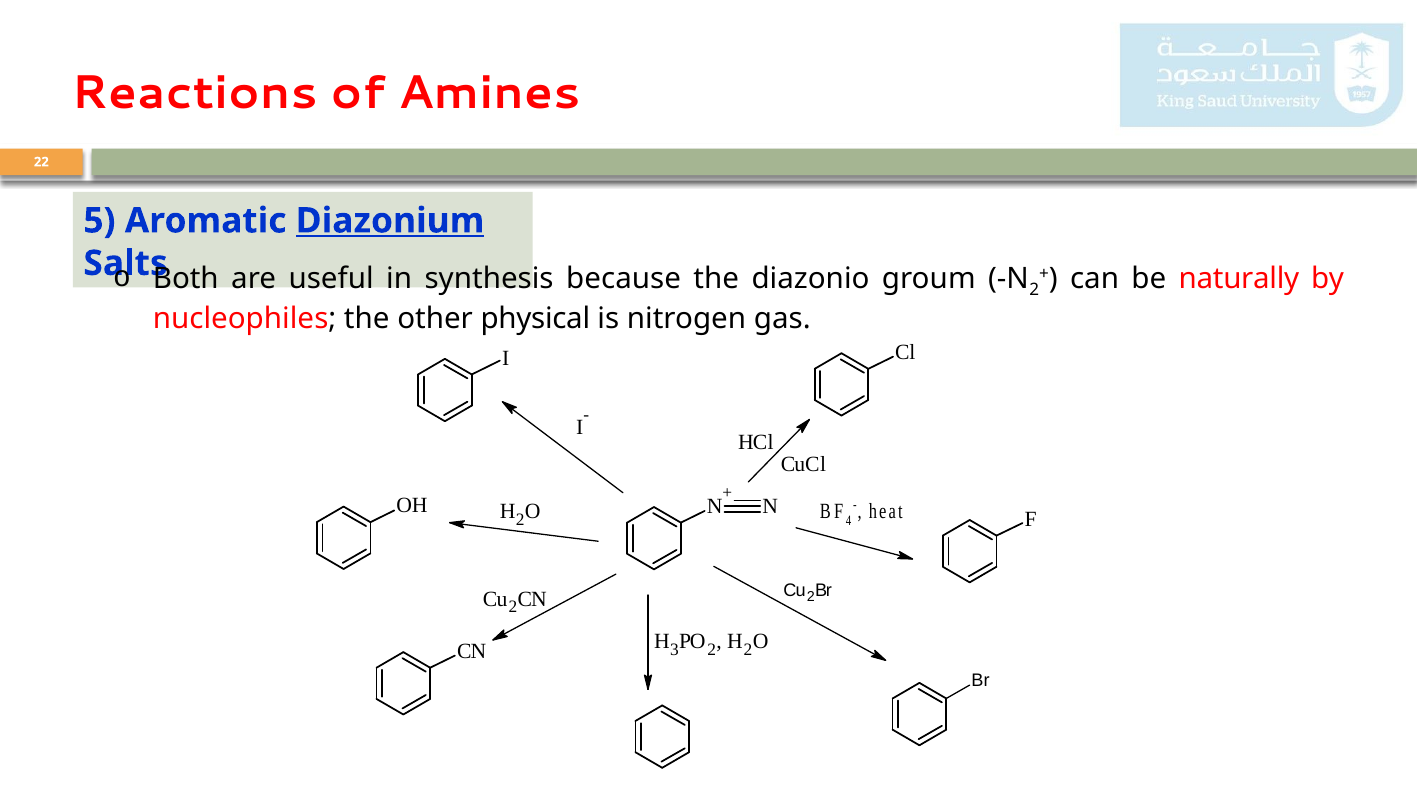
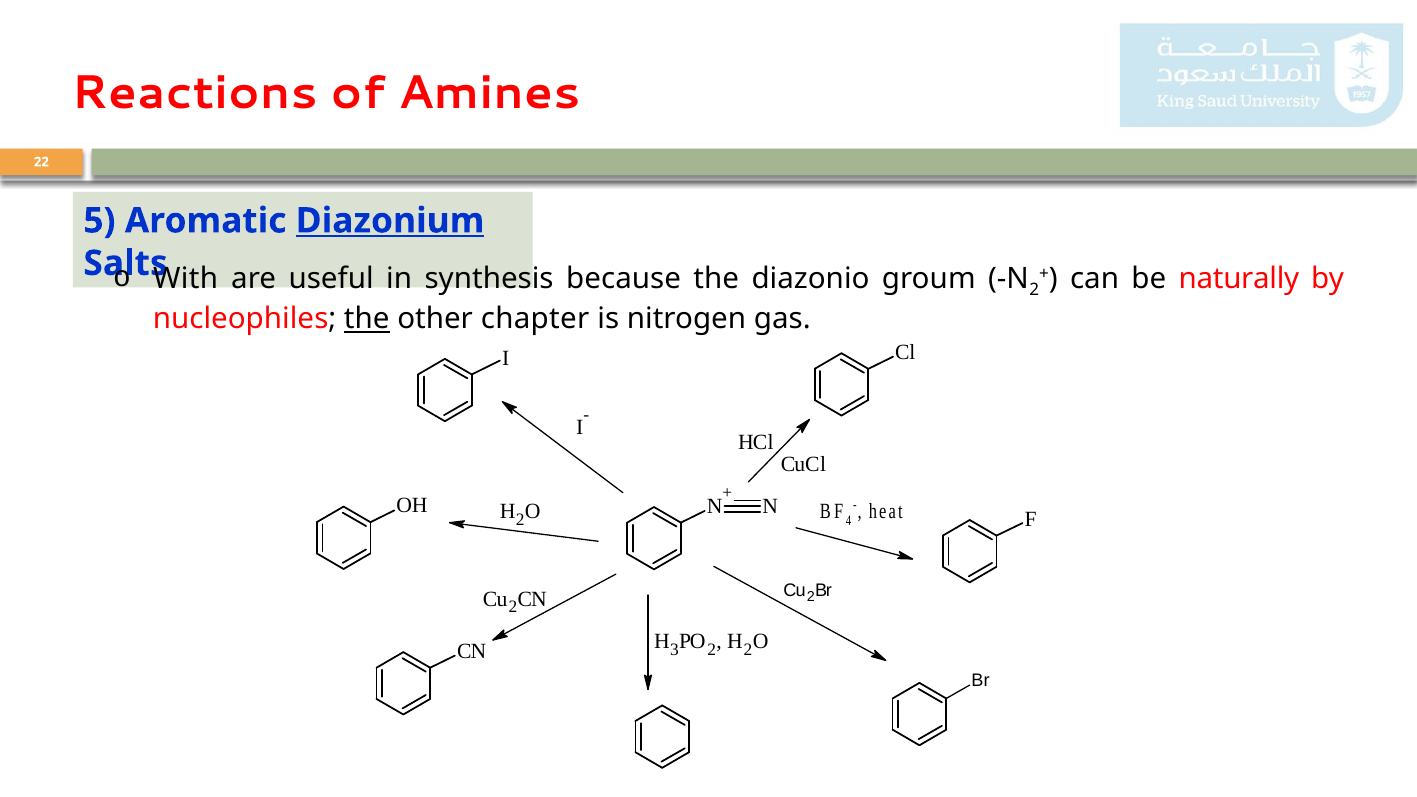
Both: Both -> With (186, 279)
the underline: none -> present (367, 319)
physical: physical -> chapter (535, 319)
